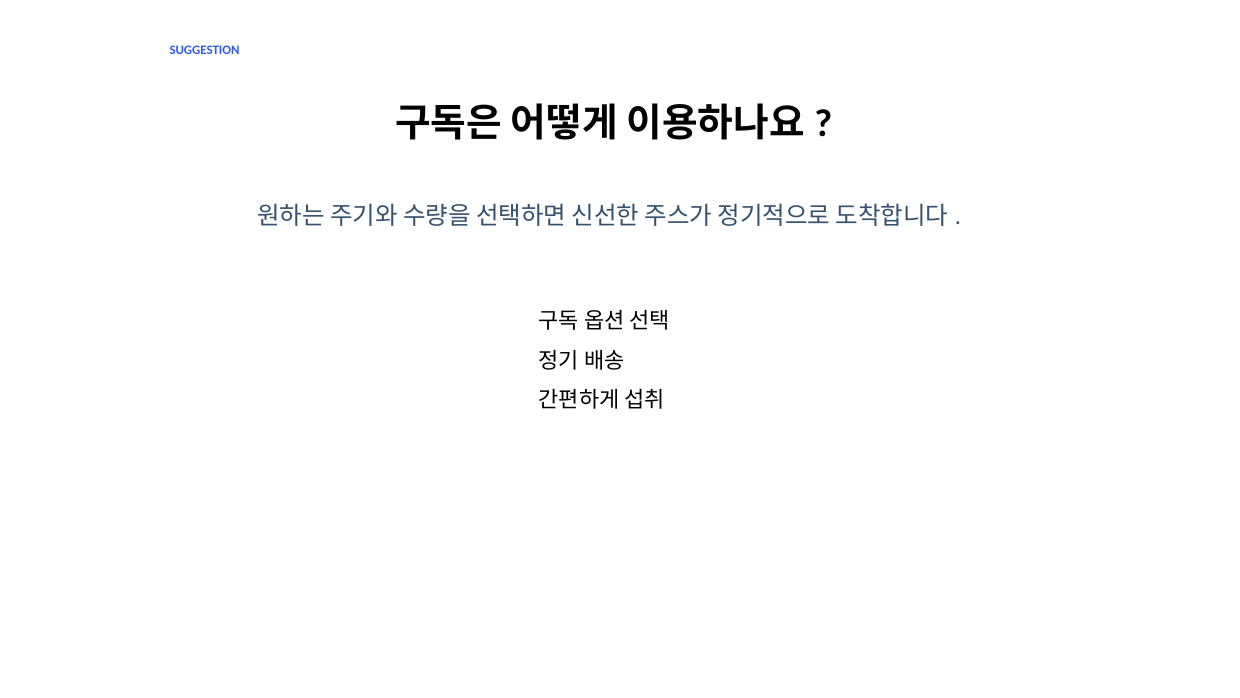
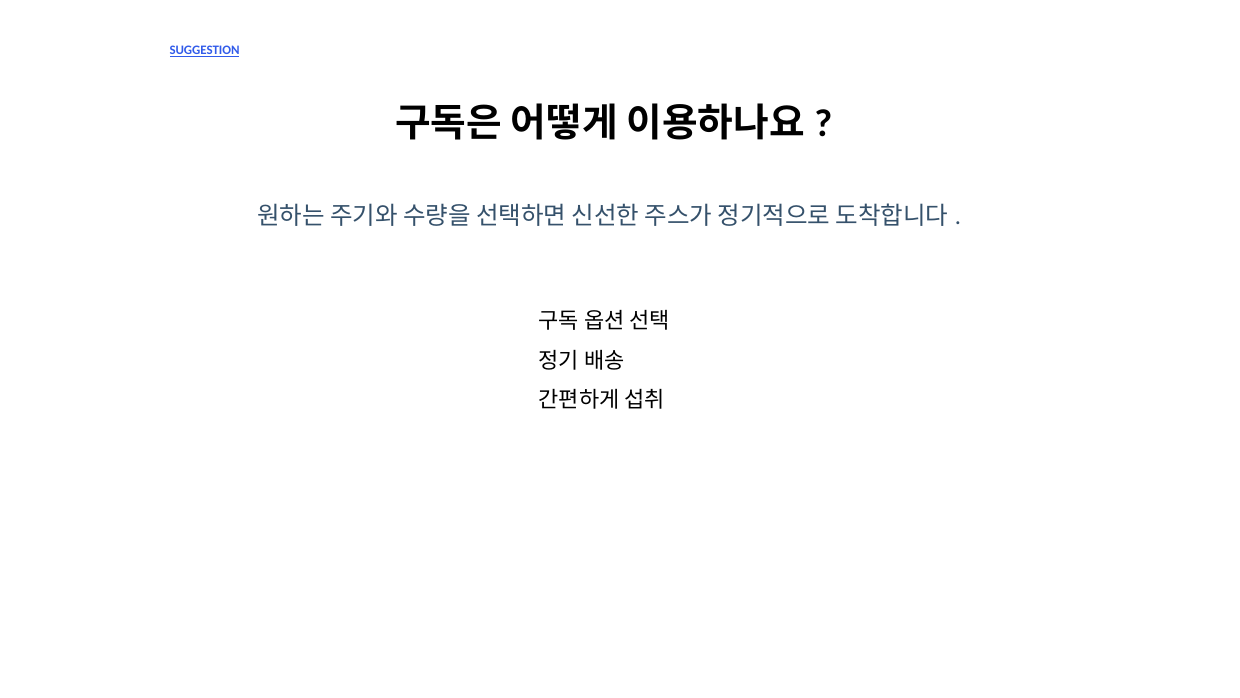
SUGGESTION underline: none -> present (205, 50)
